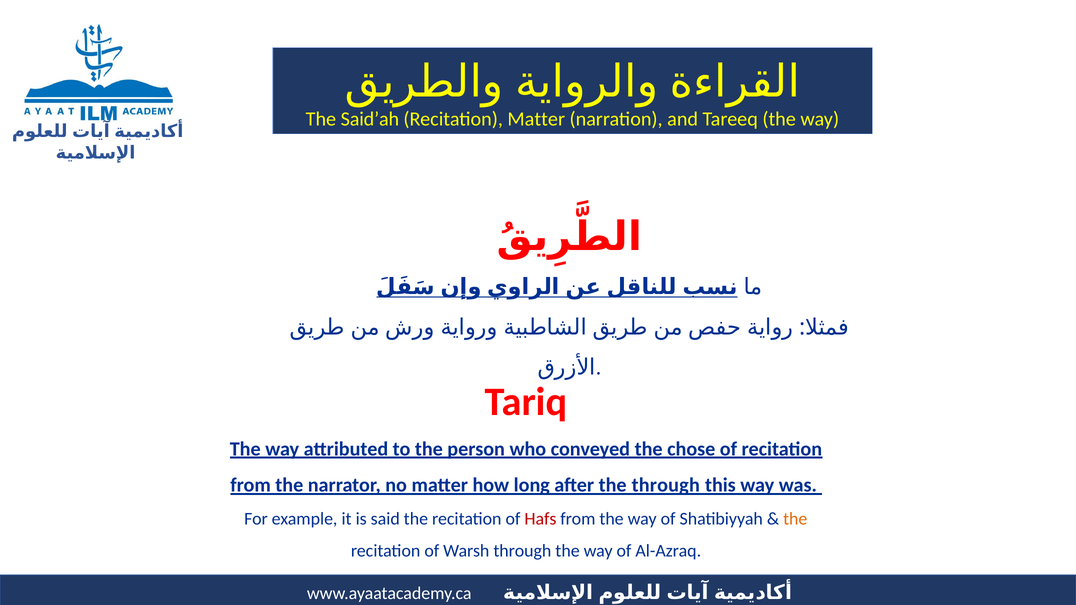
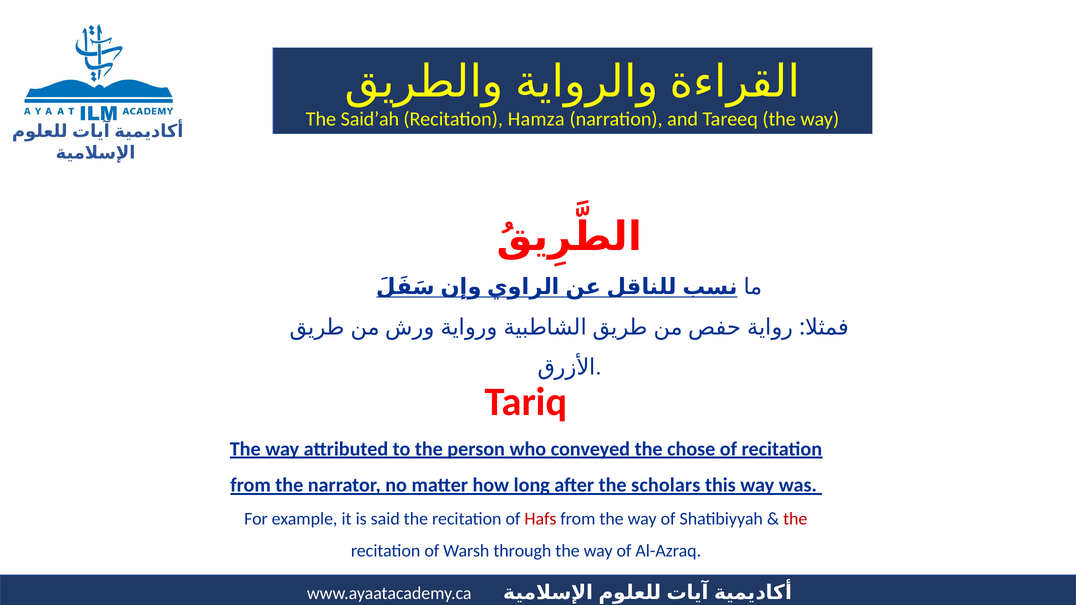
Recitation Matter: Matter -> Hamza (536, 119)
the through: through -> scholars (666, 485)
the colour: orange -> red (795, 519)
